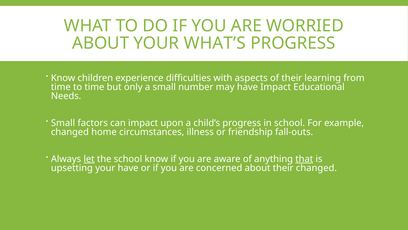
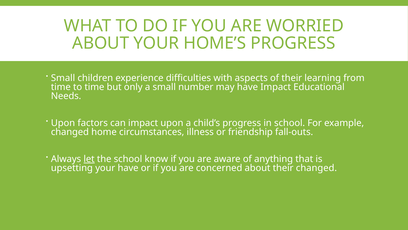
WHAT’S: WHAT’S -> HOME’S (215, 43)
Know: Know -> Small (63, 78)
Small: Small -> Upon (63, 123)
that underline: present -> none (304, 159)
